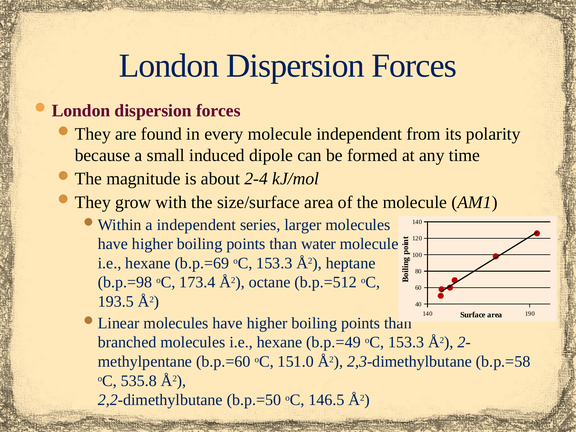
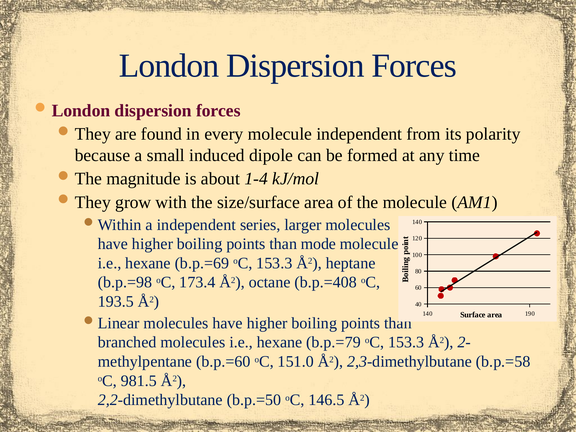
2-4: 2-4 -> 1-4 (256, 179)
water: water -> mode (319, 244)
b.p.=512: b.p.=512 -> b.p.=408 (326, 282)
b.p.=49: b.p.=49 -> b.p.=79 (333, 342)
535.8: 535.8 -> 981.5 (139, 381)
